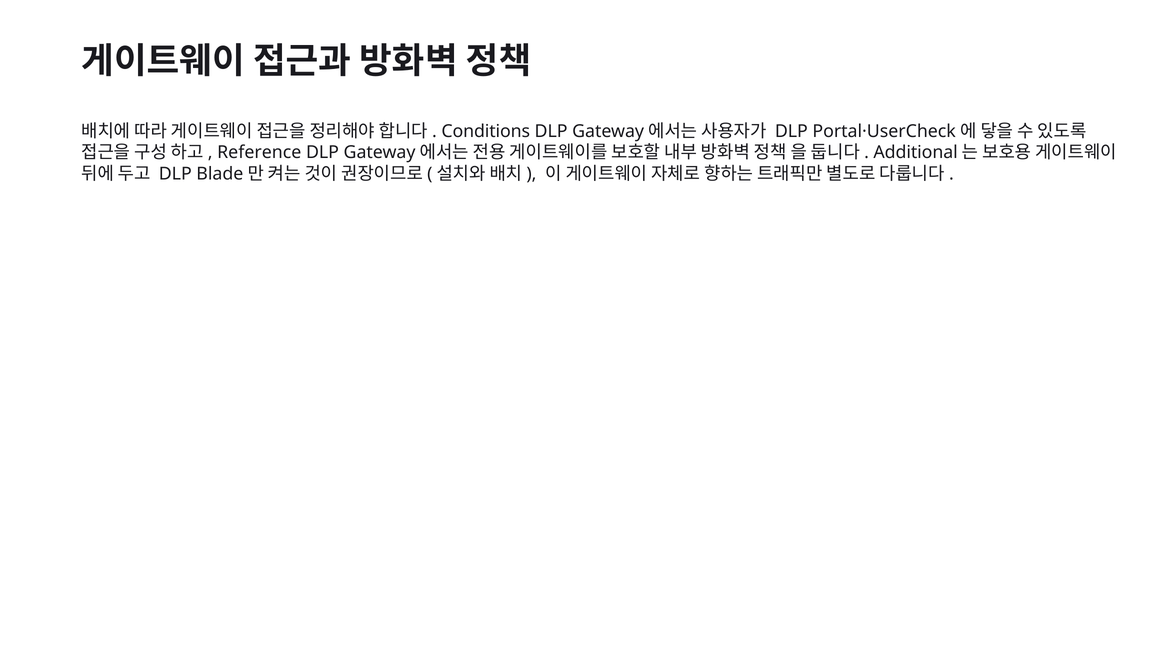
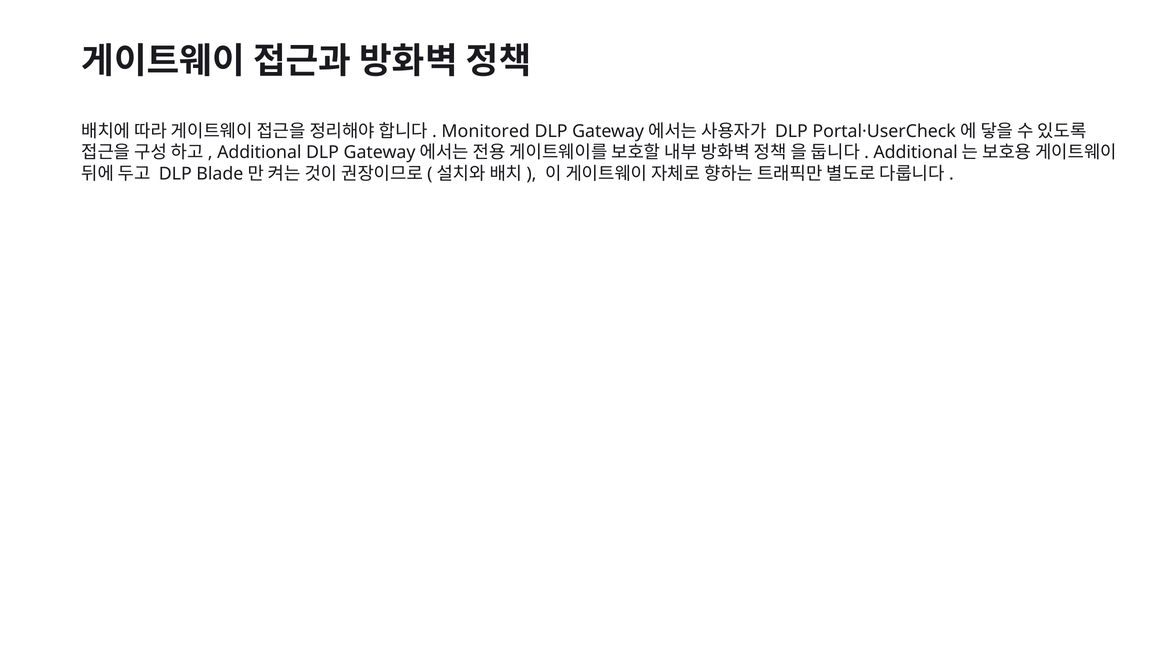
Conditions: Conditions -> Monitored (486, 131)
Reference: Reference -> Additional (259, 153)
